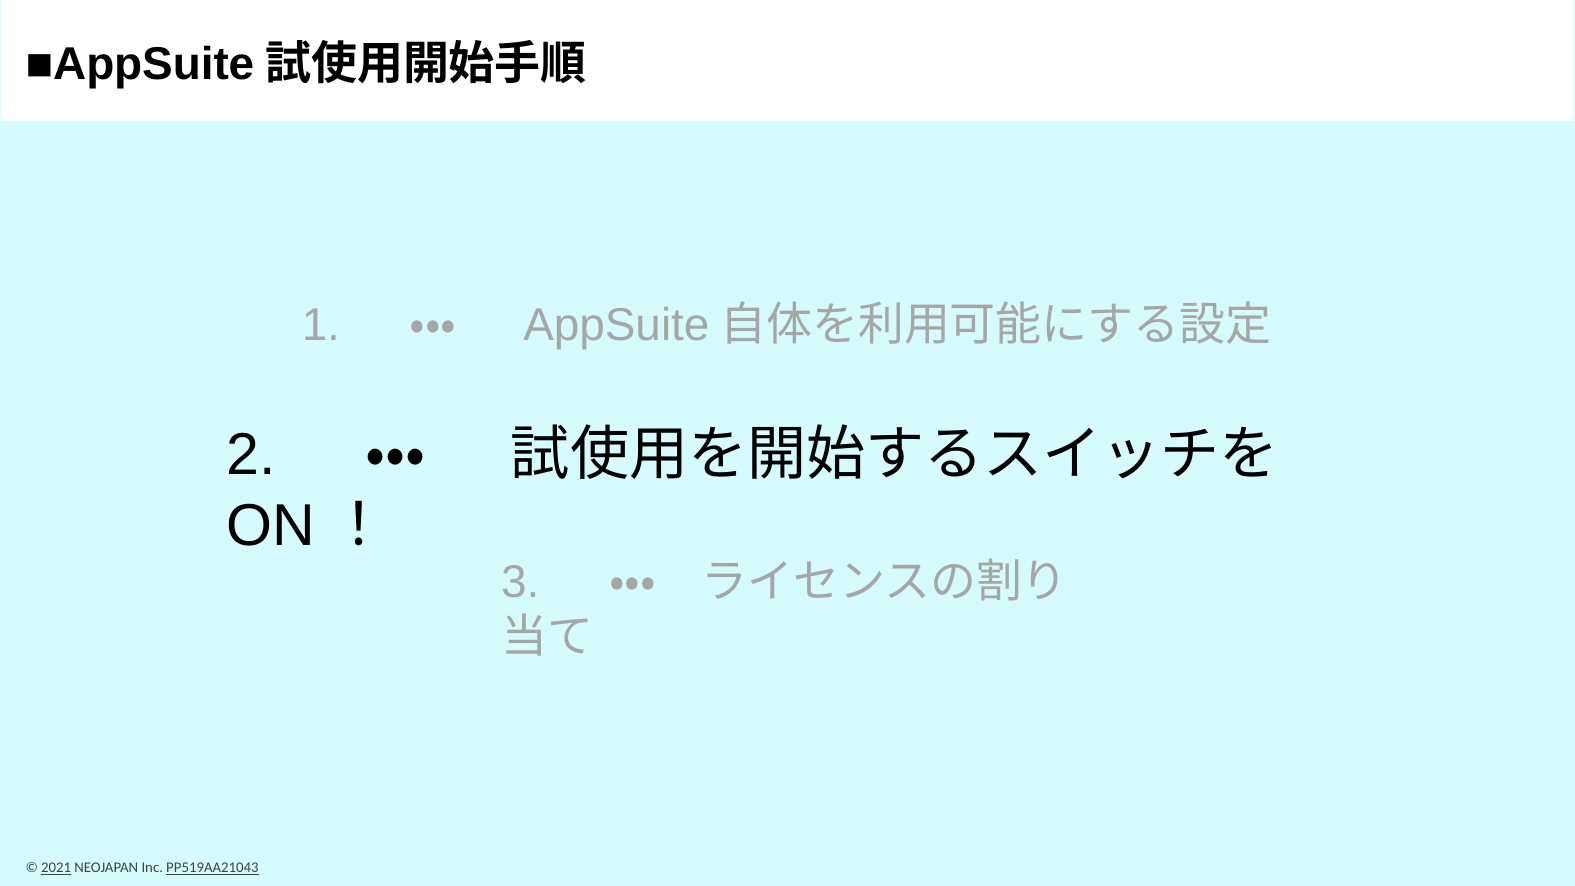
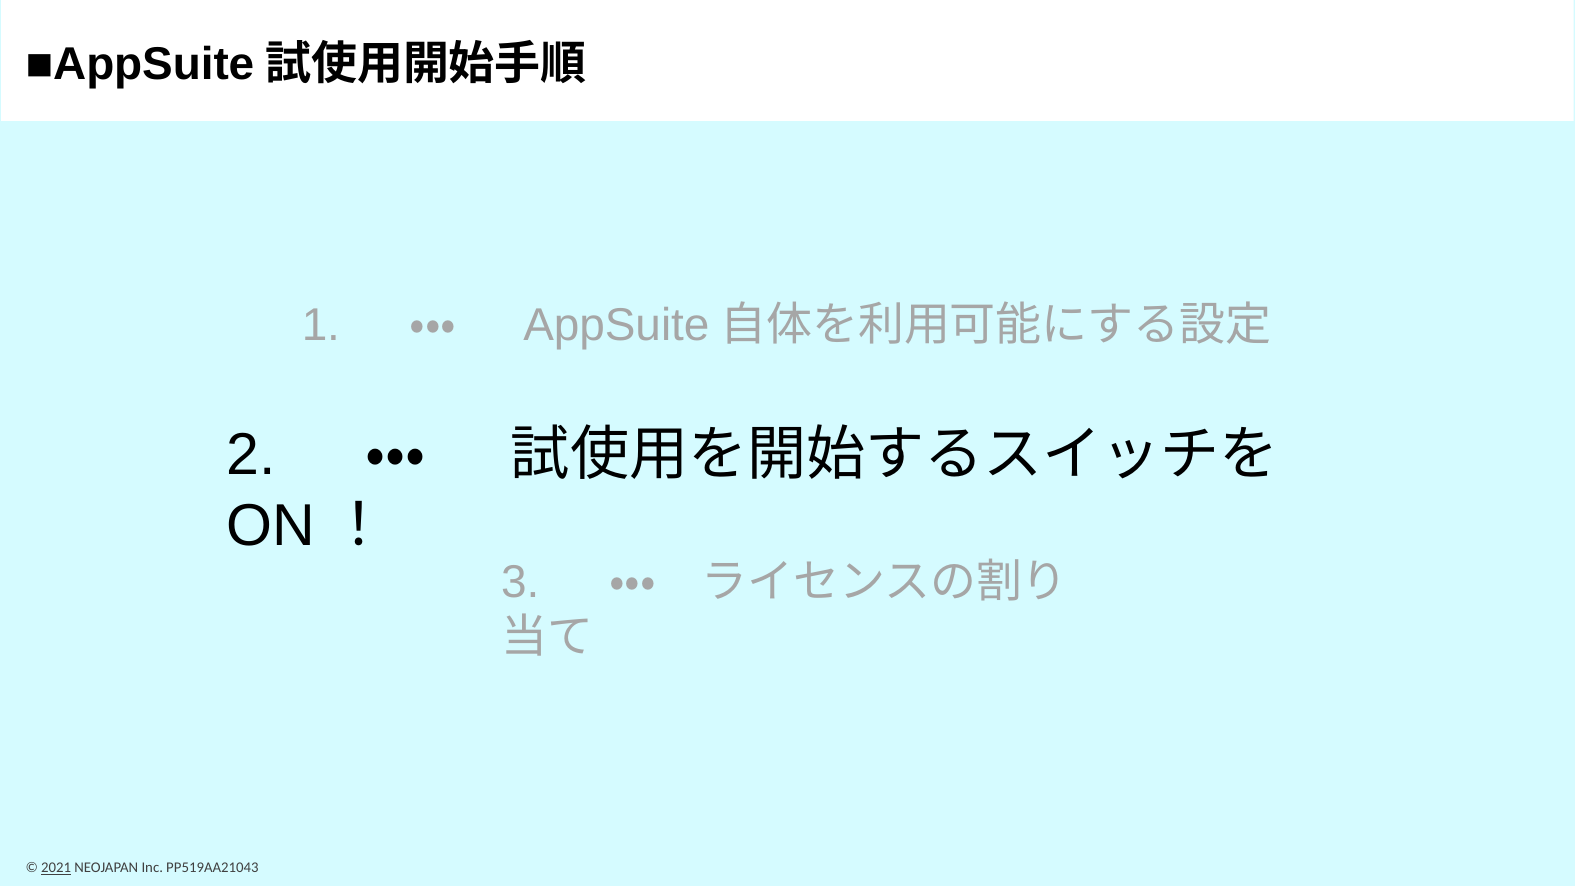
PP519AA21043 underline: present -> none (212, 868)
